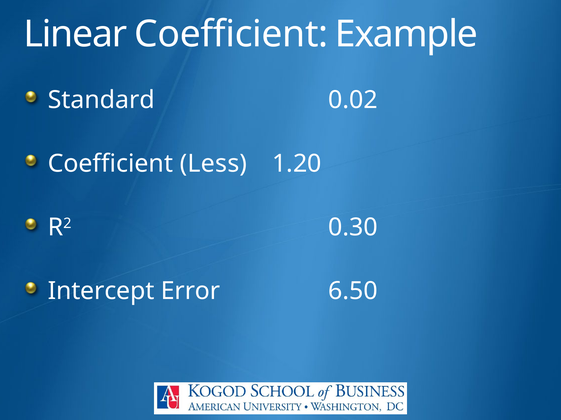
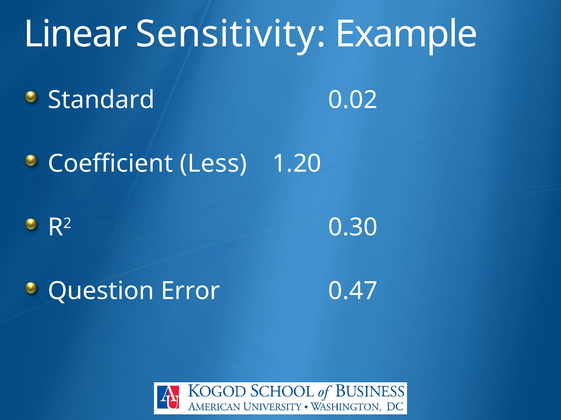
Linear Coefficient: Coefficient -> Sensitivity (231, 34)
Intercept: Intercept -> Question (101, 292)
6.50: 6.50 -> 0.47 (353, 292)
